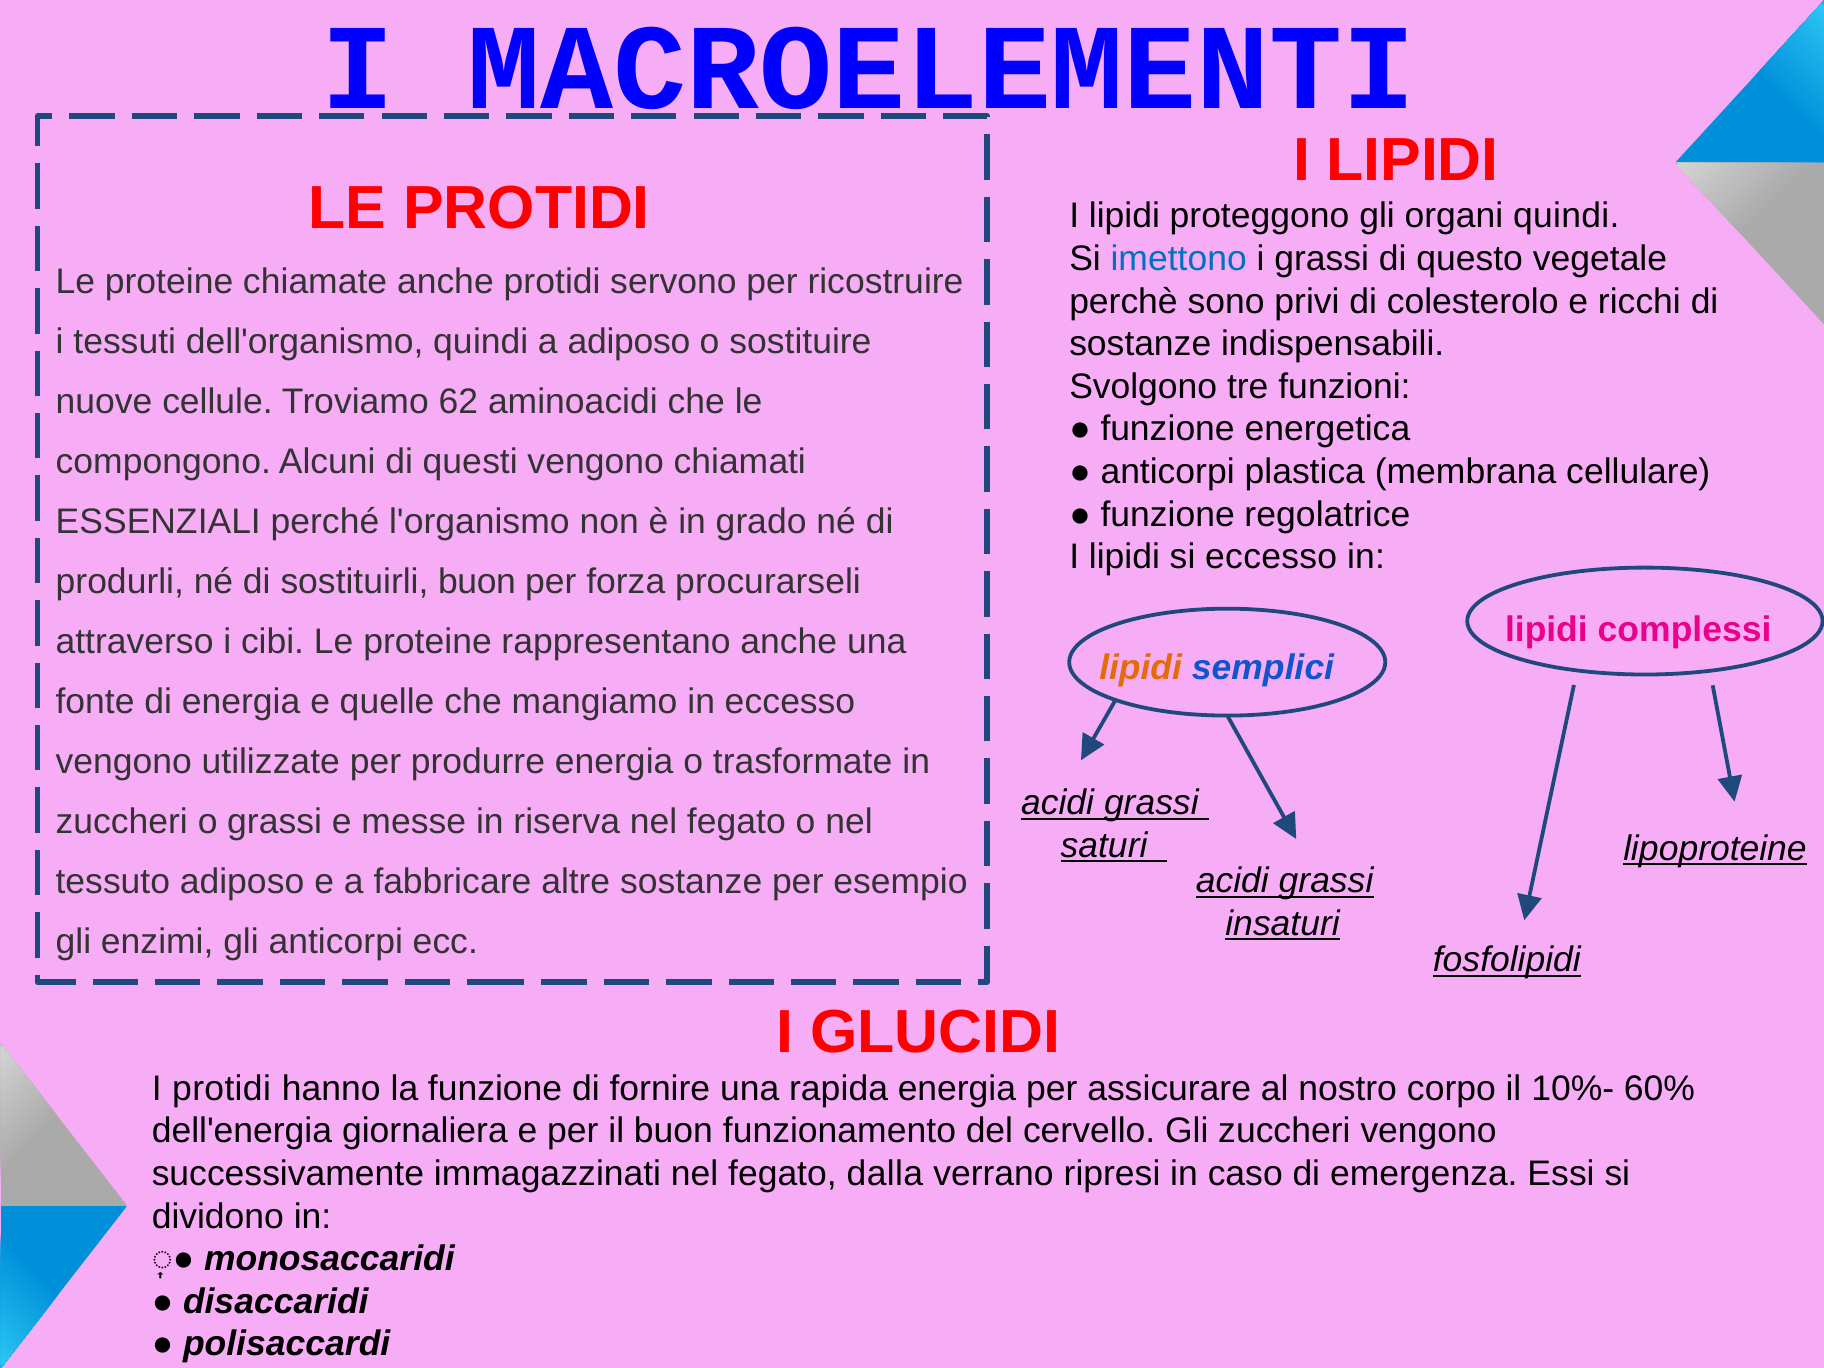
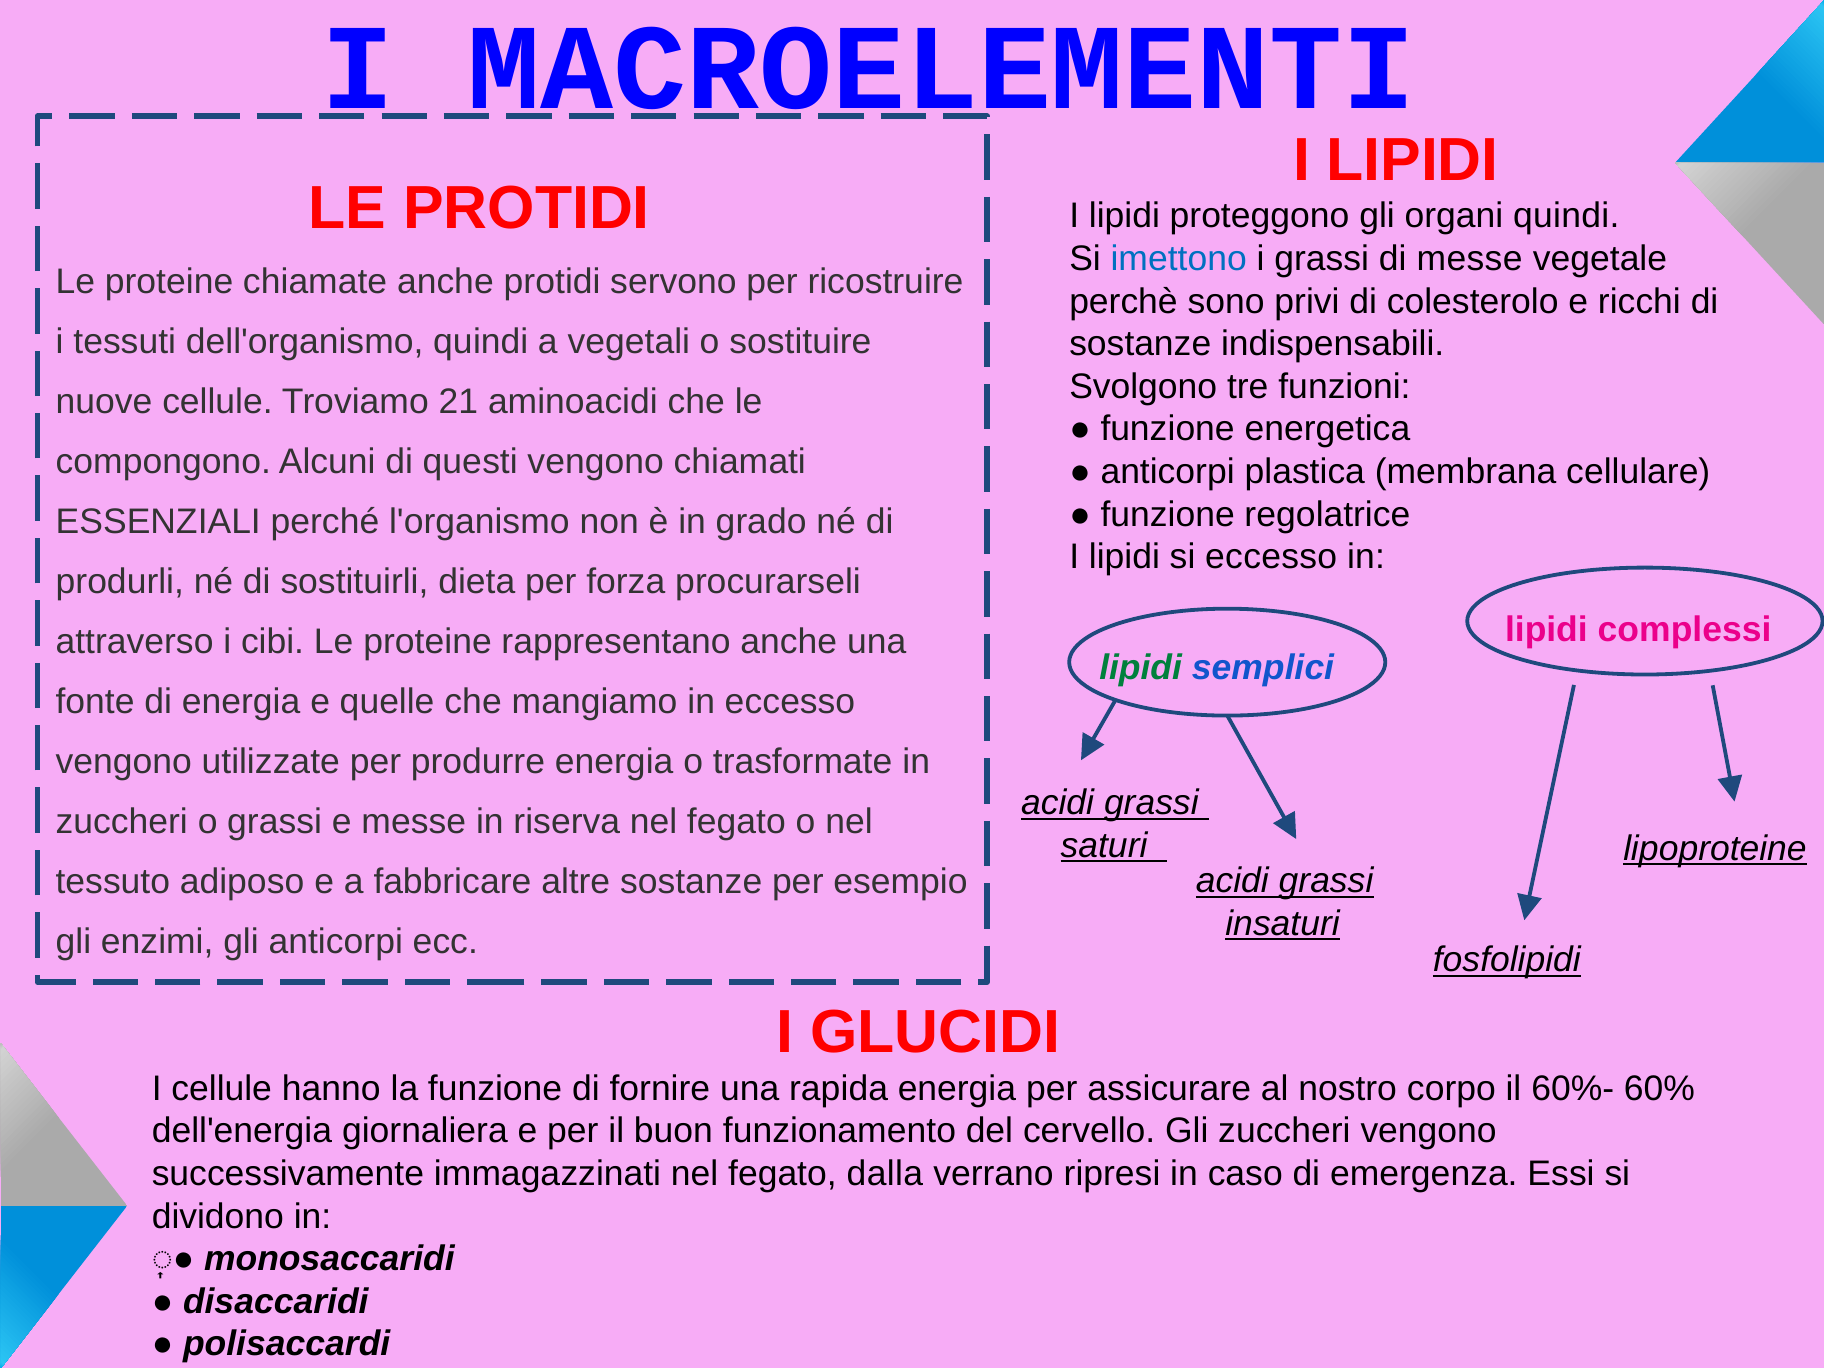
di questo: questo -> messe (1470, 259)
a adiposo: adiposo -> vegetali (629, 342)
62: 62 -> 21 (458, 402)
sostituirli buon: buon -> dieta (477, 582)
lipidi colour: orange -> green (1141, 668)
I protidi: protidi -> cellule (222, 1089)
10%-: 10%- -> 60%- (1573, 1089)
